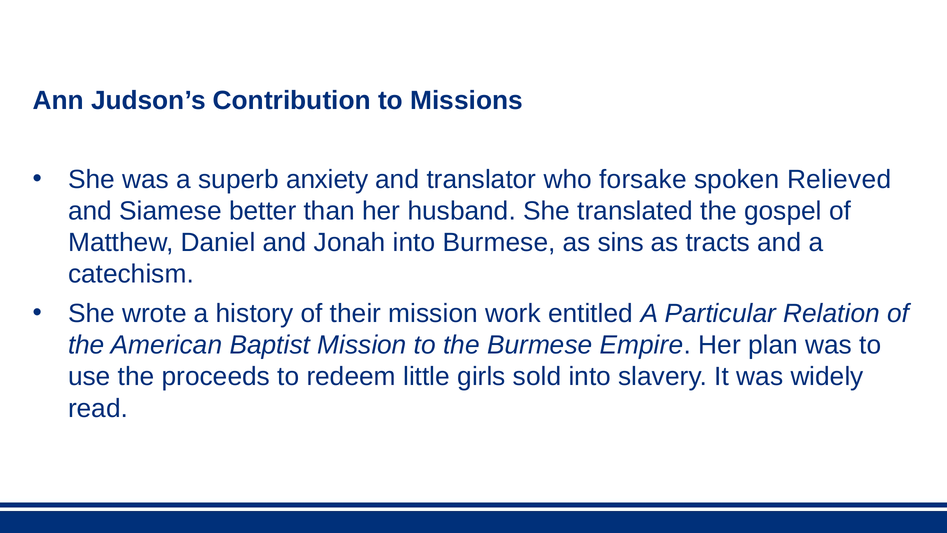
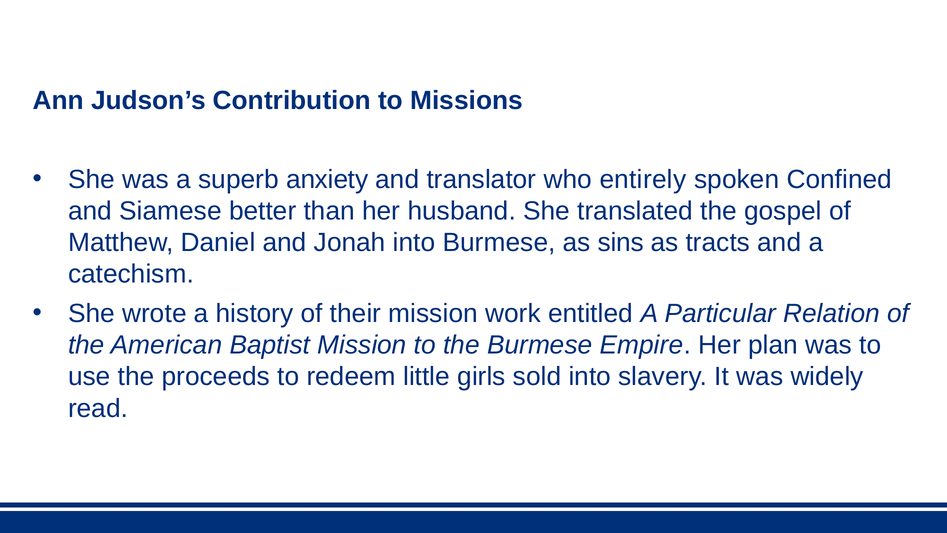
forsake: forsake -> entirely (643, 179)
Relieved: Relieved -> Confined (839, 179)
